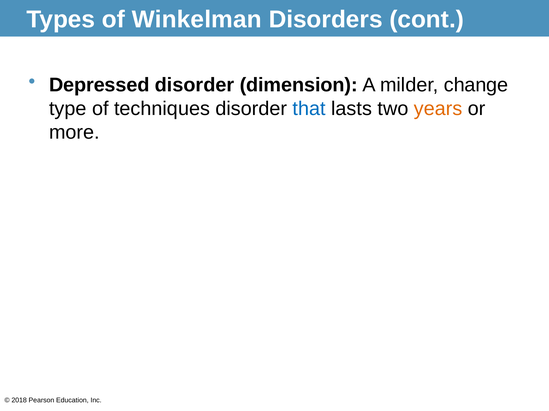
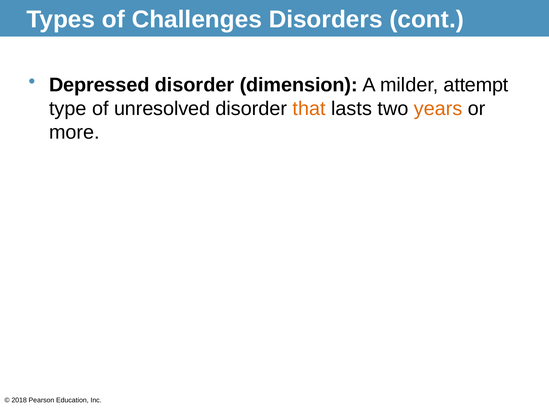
Winkelman: Winkelman -> Challenges (197, 20)
change: change -> attempt (476, 85)
techniques: techniques -> unresolved (162, 109)
that colour: blue -> orange (309, 109)
